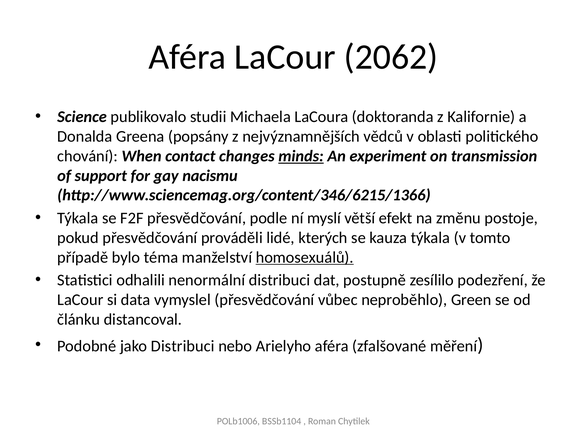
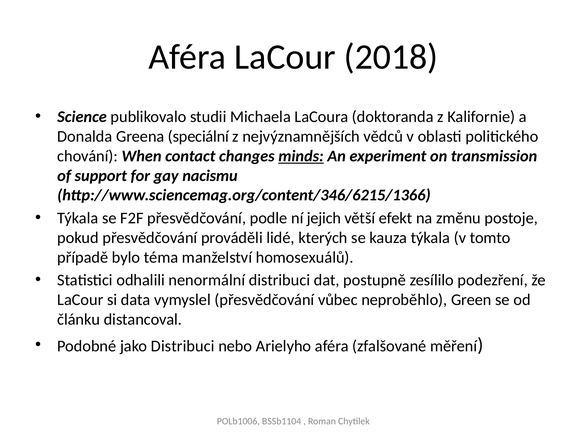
2062: 2062 -> 2018 (391, 57)
popsány: popsány -> speciální (198, 136)
myslí: myslí -> jejich (324, 218)
homosexuálů underline: present -> none (305, 257)
